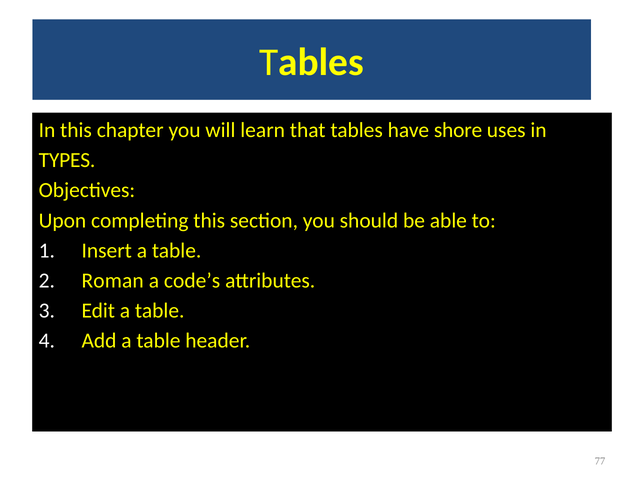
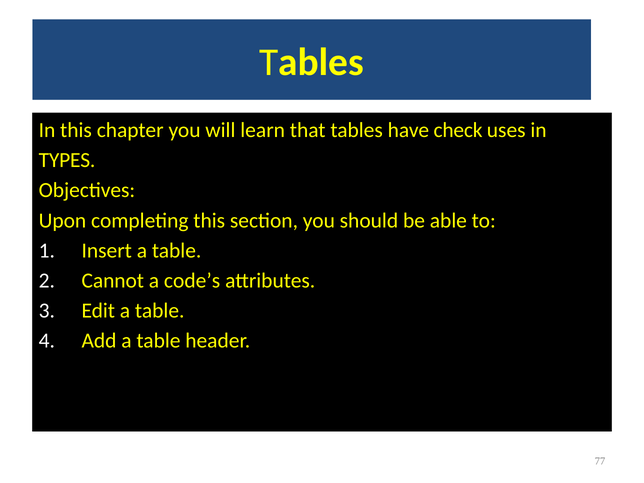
shore: shore -> check (458, 130)
Roman: Roman -> Cannot (113, 281)
